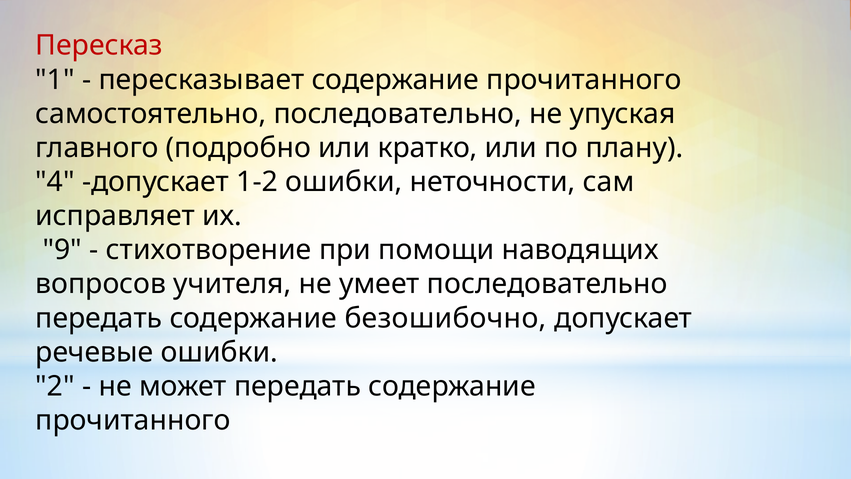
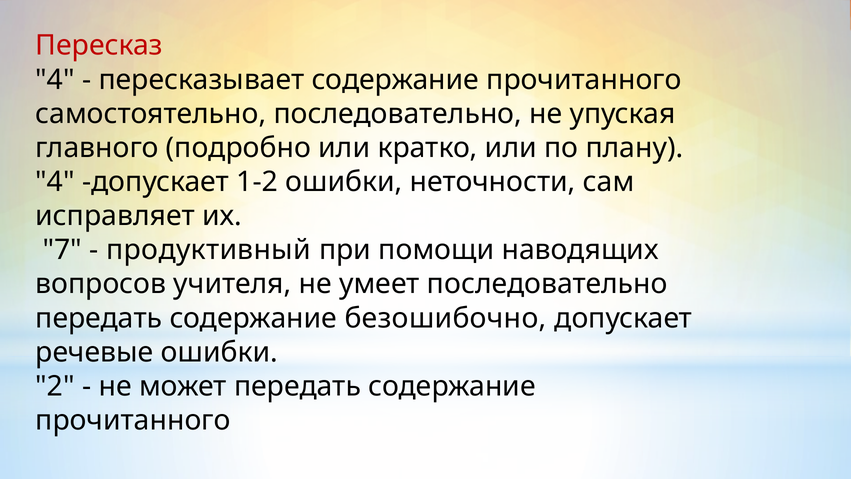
1: 1 -> 4 (55, 80)
9: 9 -> 7 (62, 250)
стихотворение: стихотворение -> продуктивный (209, 250)
